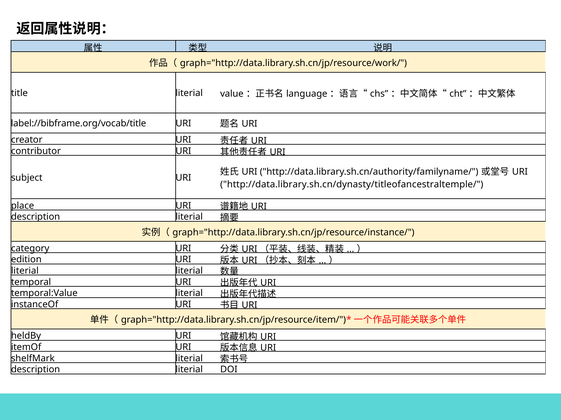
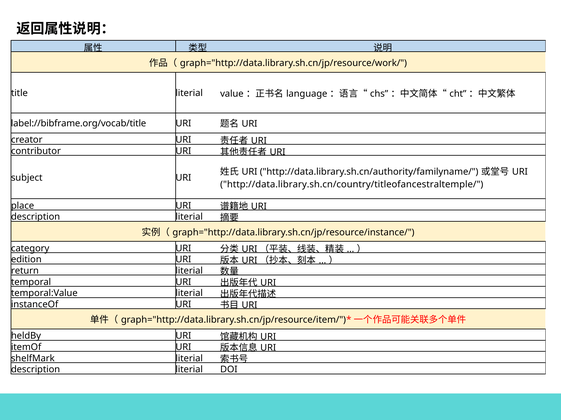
http://data.library.sh.cn/dynasty/titleofancestraltemple/: http://data.library.sh.cn/dynasty/titleofancestraltemple/ -> http://data.library.sh.cn/country/titleofancestraltemple/ (352, 185)
literial: literial -> return (25, 271)
